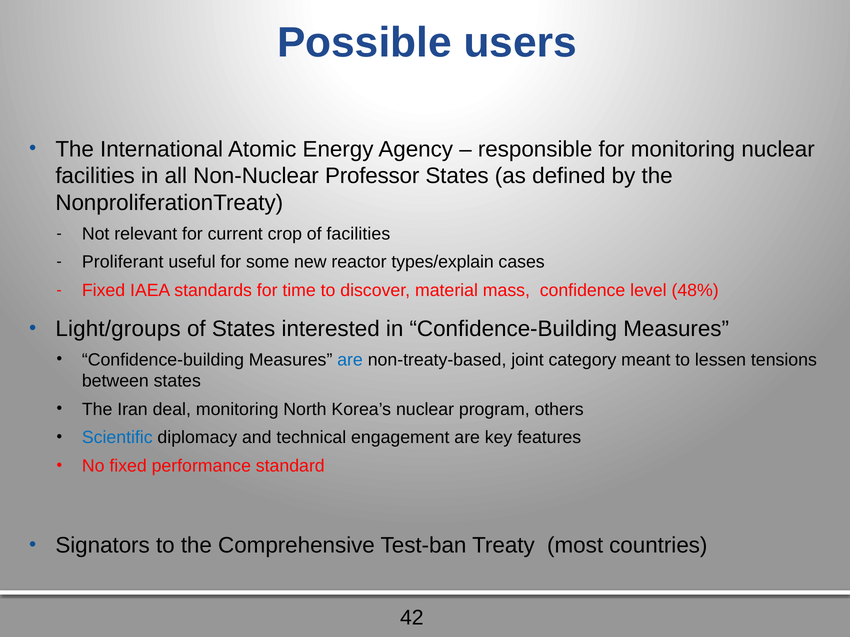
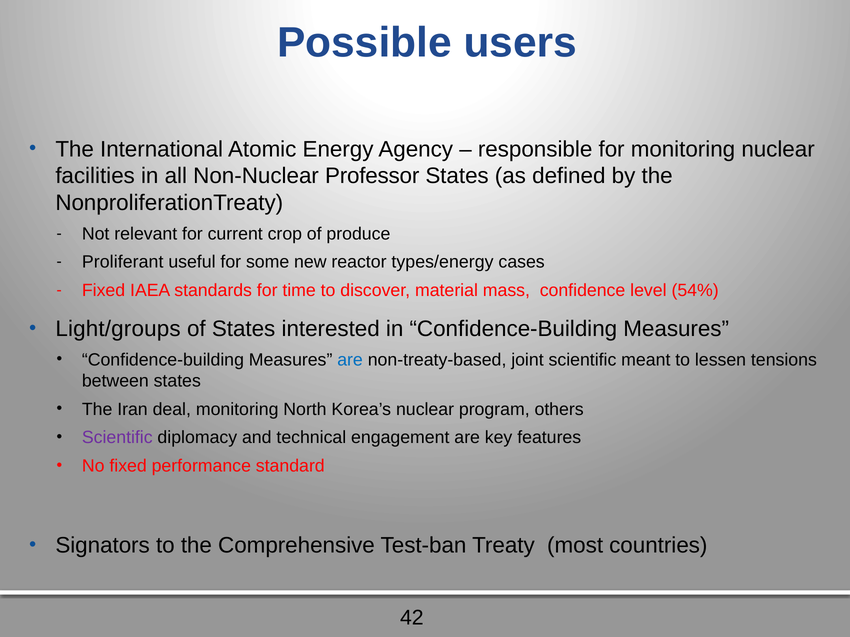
of facilities: facilities -> produce (358, 234)
types/explain: types/explain -> types/energy (443, 262)
48%: 48% -> 54% (695, 291)
joint category: category -> scientific (582, 360)
Scientific colour: blue -> purple (117, 438)
